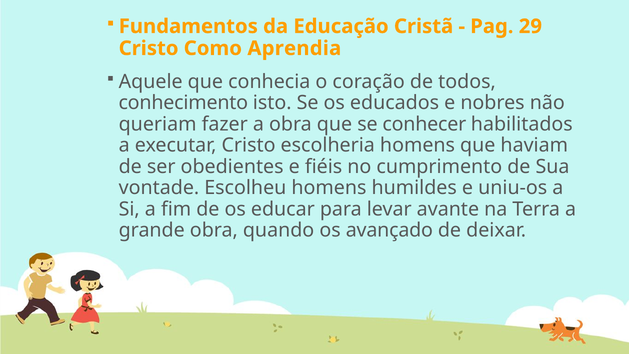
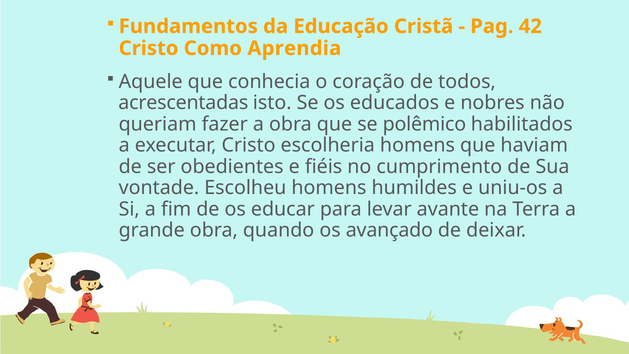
29: 29 -> 42 (530, 26)
conhecimento: conhecimento -> acrescentadas (183, 103)
conhecer: conhecer -> polêmico (424, 124)
